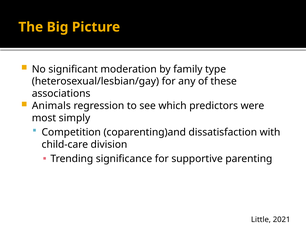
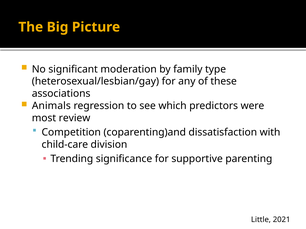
simply: simply -> review (75, 118)
